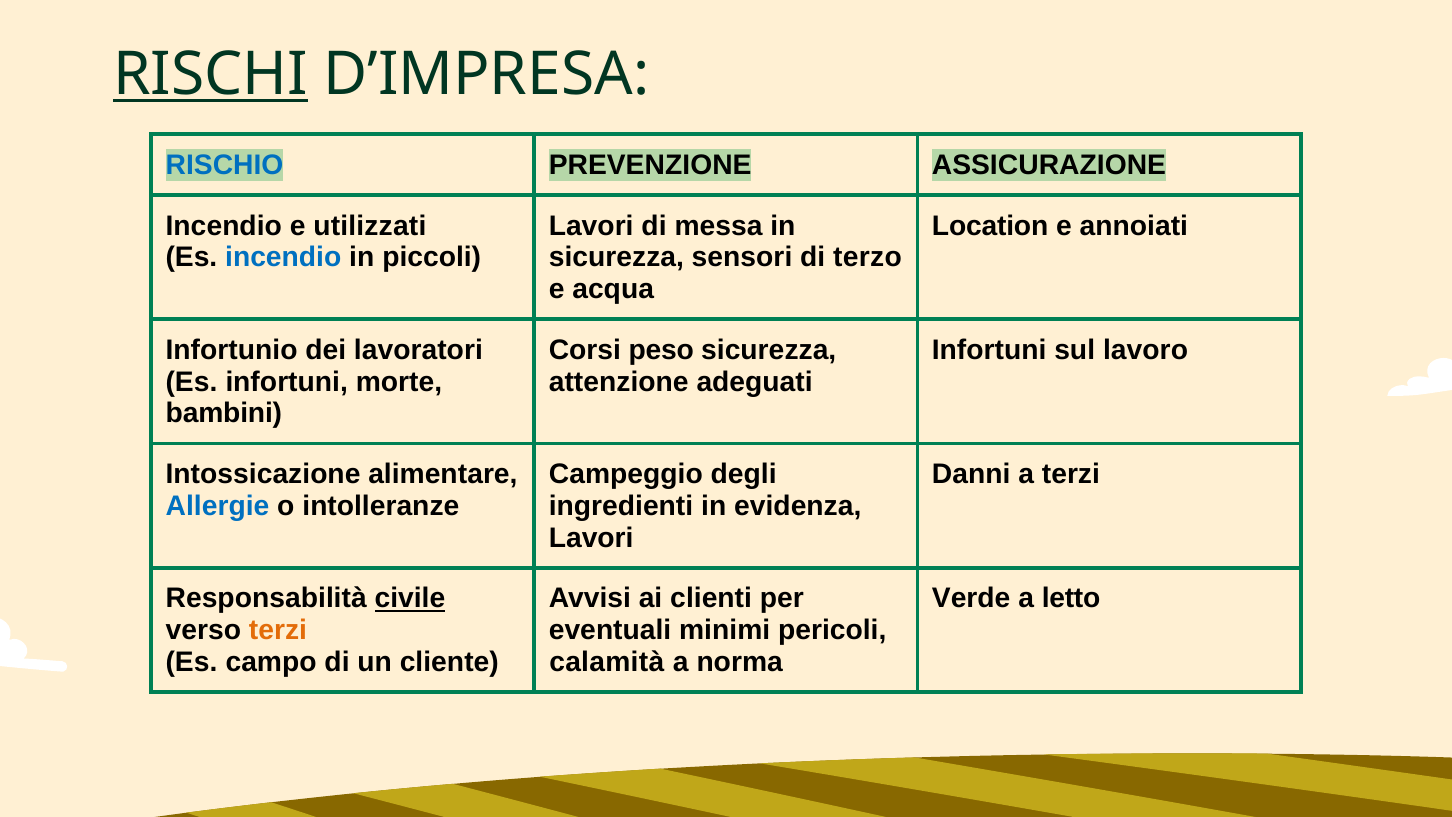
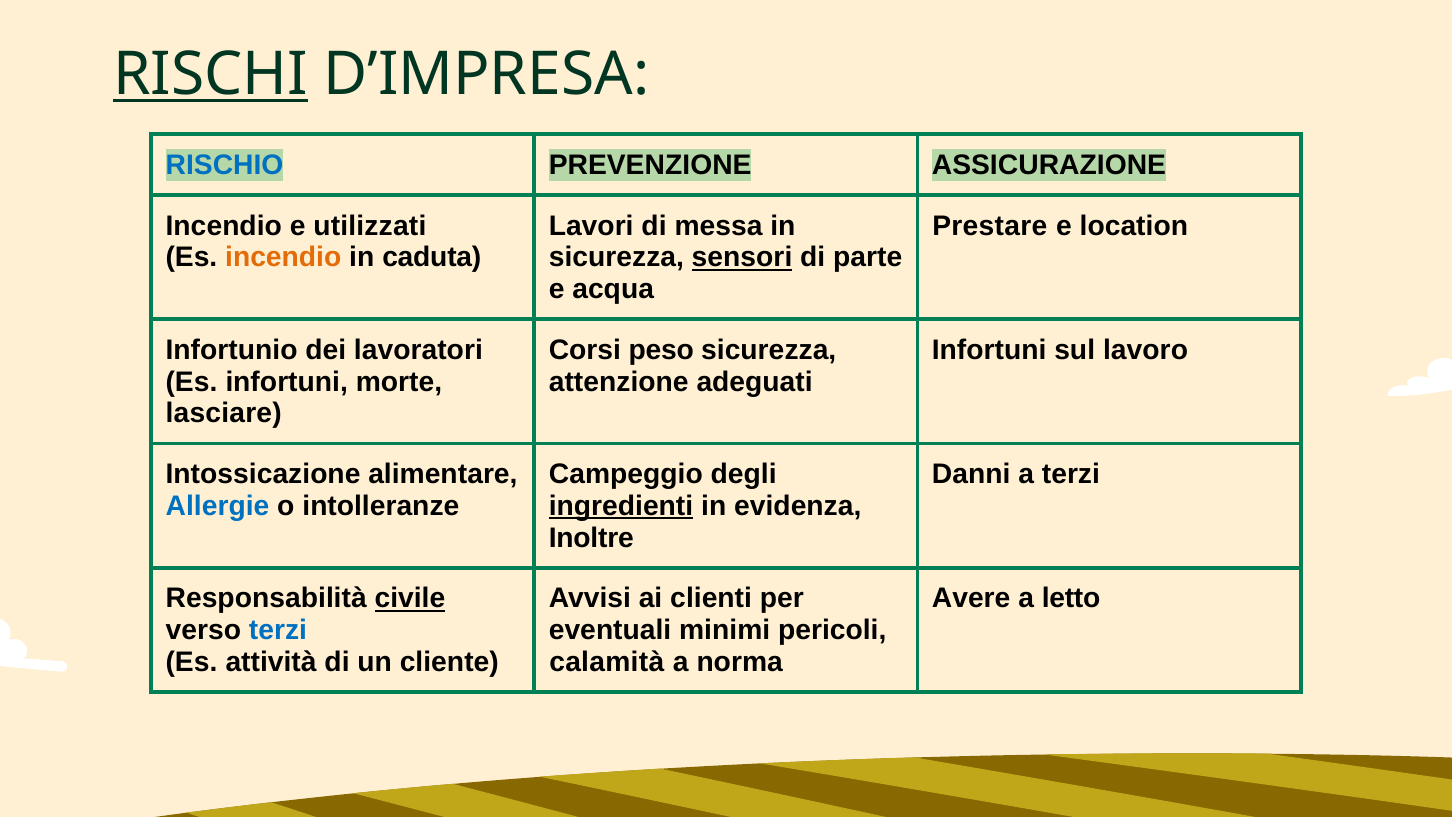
Location: Location -> Prestare (990, 226)
annoiati: annoiati -> location (1134, 226)
incendio colour: blue -> orange (283, 258)
piccoli: piccoli -> caduta (432, 258)
sensori underline: none -> present (742, 258)
terzo: terzo -> parte (868, 258)
bambini: bambini -> lasciare (224, 413)
ingredienti underline: none -> present (621, 506)
Lavori: Lavori -> Inoltre (591, 538)
Verde: Verde -> Avere (971, 598)
terzi colour: orange -> blue (278, 630)
campo: campo -> attività (271, 662)
